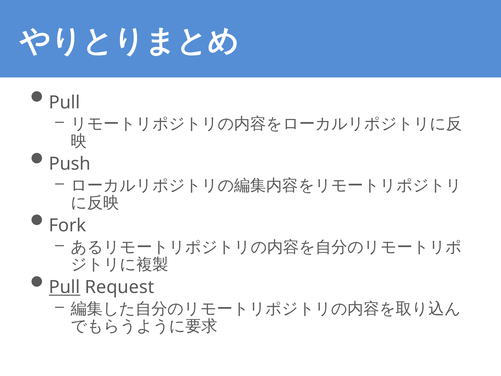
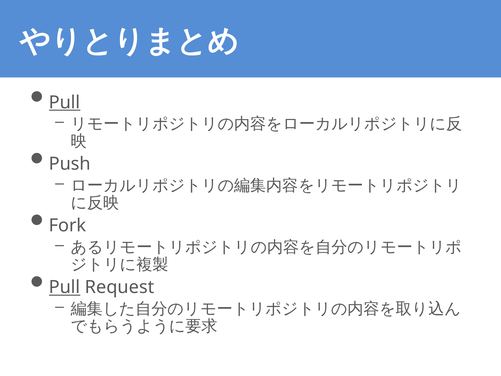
Pull underline: none -> present (65, 102)
